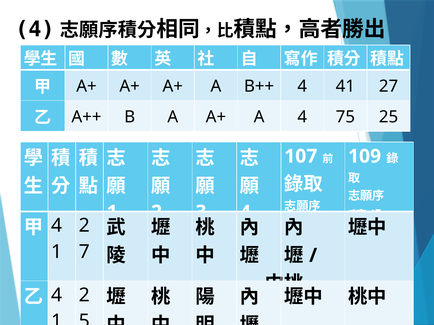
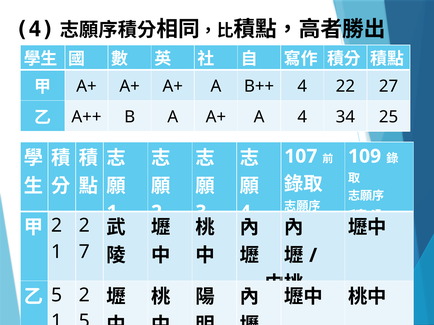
41: 41 -> 22 (345, 86)
75: 75 -> 34 (345, 117)
4: 4 -> 2 (57, 226)
4: 4 -> 5 (57, 295)
